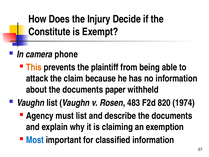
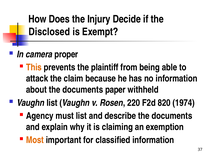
Constitute: Constitute -> Disclosed (49, 32)
phone: phone -> proper (66, 54)
483: 483 -> 220 (134, 103)
Most colour: blue -> orange (35, 140)
